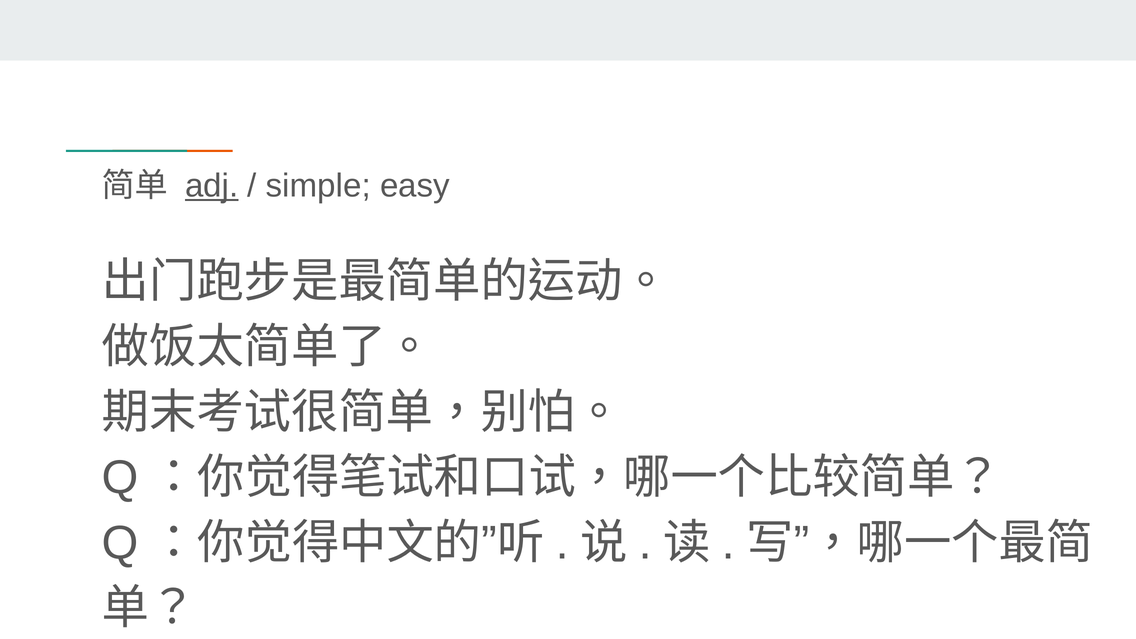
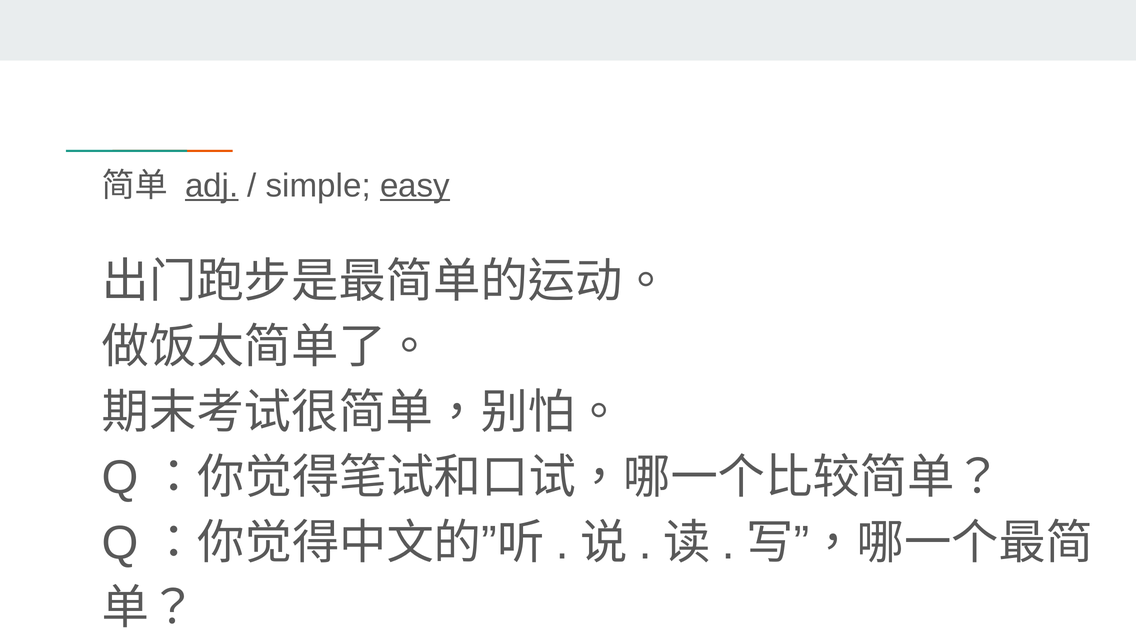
easy underline: none -> present (415, 186)
